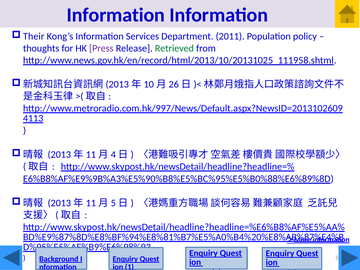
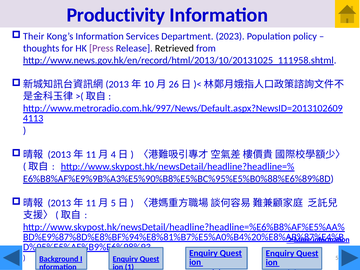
Information: Information -> Productivity (116, 15)
2011: 2011 -> 2023 (230, 36)
Retrieved colour: green -> black (174, 48)
